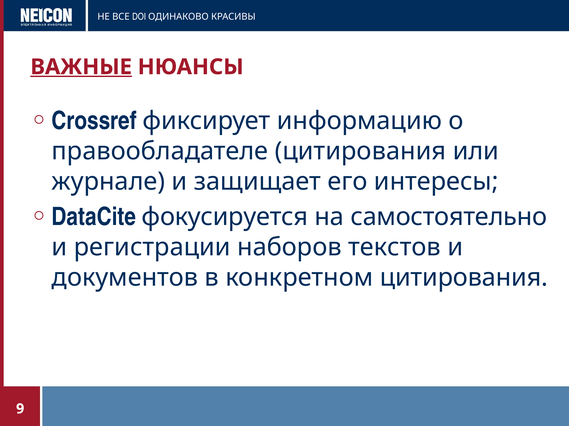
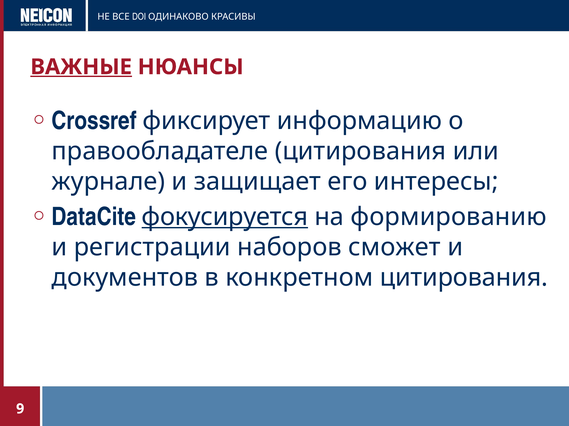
фокусируется underline: none -> present (225, 217)
самостоятельно: самостоятельно -> формированию (449, 217)
текстов: текстов -> сможет (394, 248)
